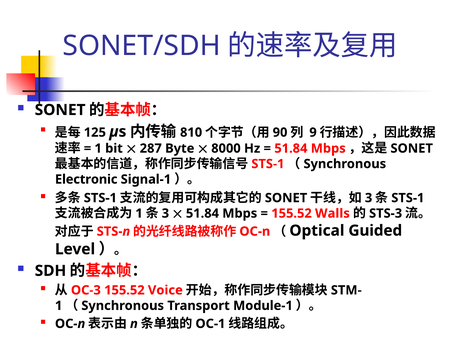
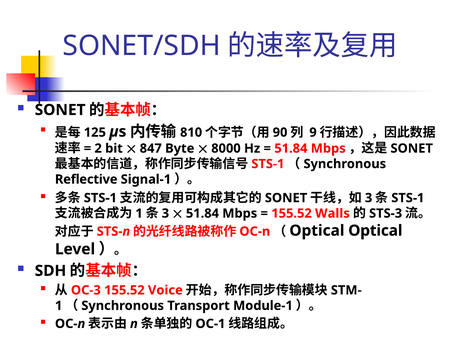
1: 1 -> 2 (98, 148)
287: 287 -> 847 (151, 148)
Electronic: Electronic -> Reflective (86, 179)
Guided: Guided -> Optical (375, 230)
